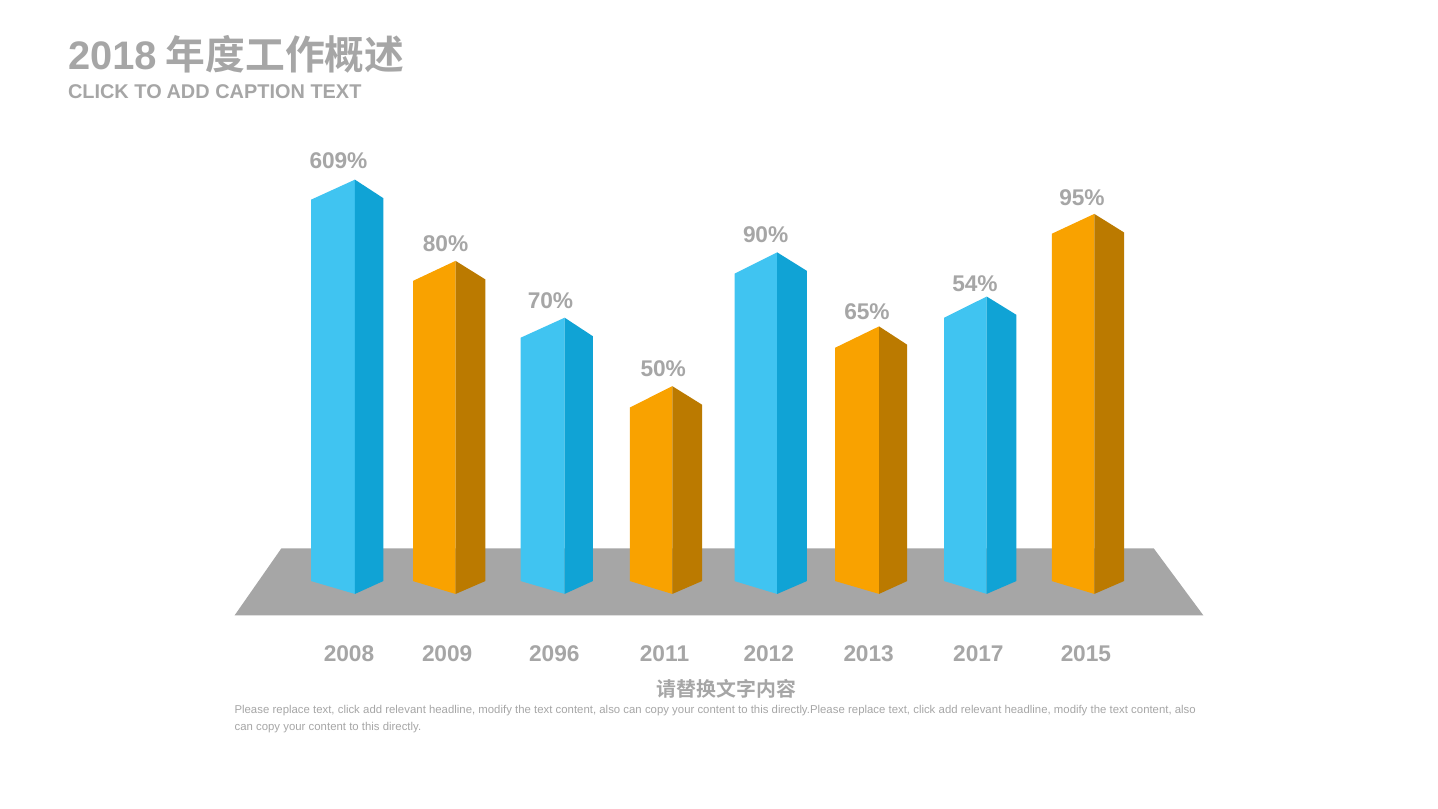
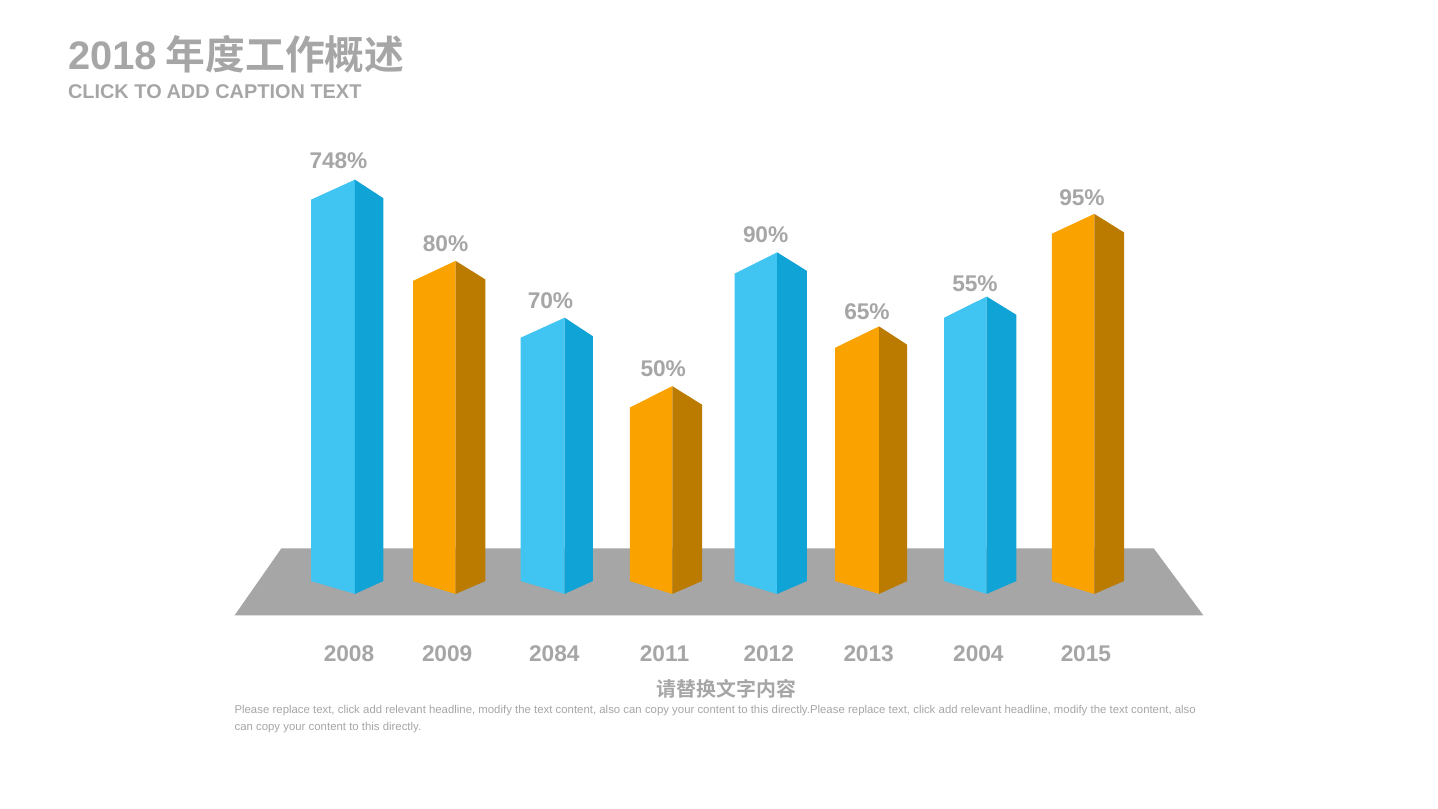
609%: 609% -> 748% (338, 161)
54%: 54% -> 55% (975, 284)
2096: 2096 -> 2084 (554, 654)
2017: 2017 -> 2004 (978, 654)
